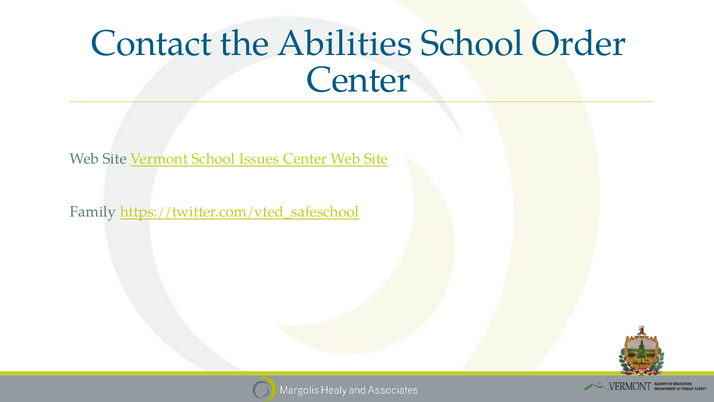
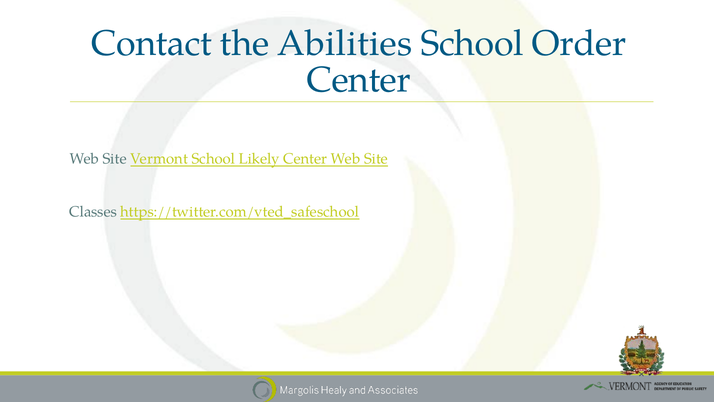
Issues: Issues -> Likely (259, 159)
Family: Family -> Classes (93, 212)
